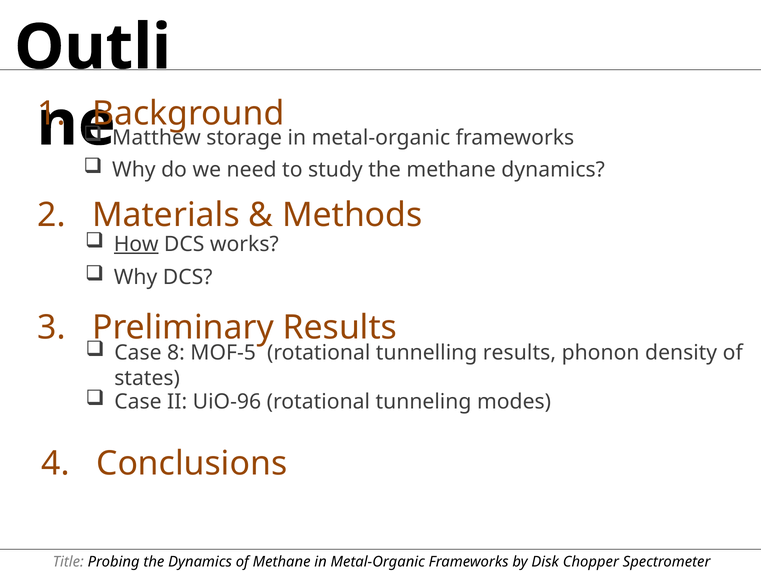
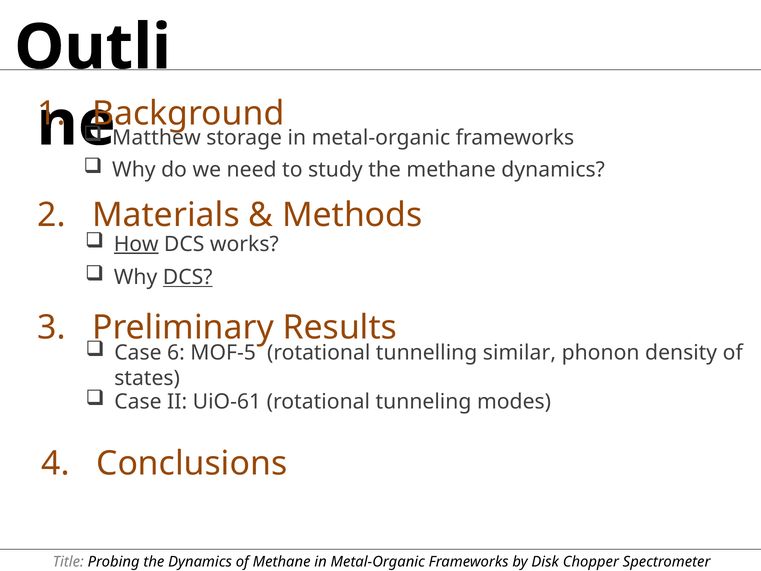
DCS underline: none -> present (188, 277)
8: 8 -> 6 (176, 353)
tunnelling results: results -> similar (519, 353)
UiO-96: UiO-96 -> UiO-61 (227, 401)
